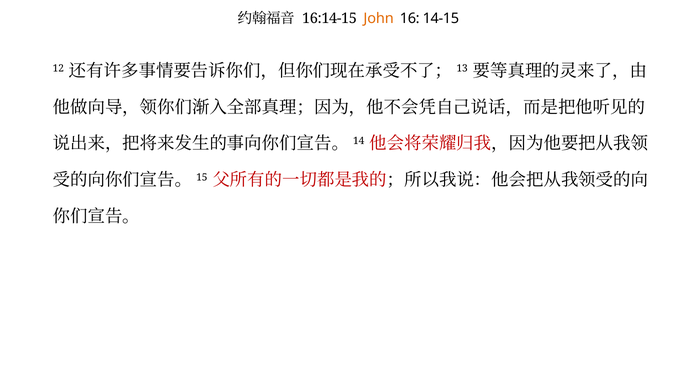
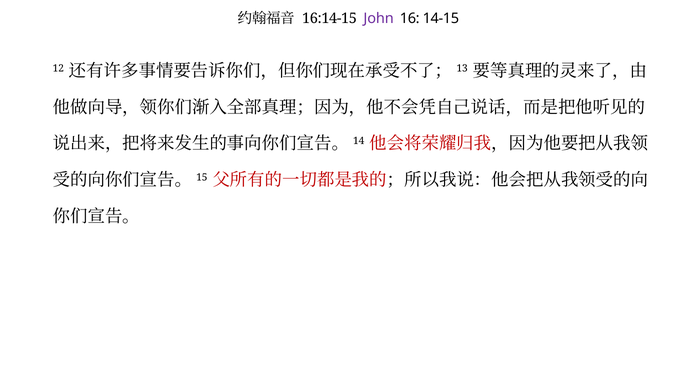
John colour: orange -> purple (379, 18)
